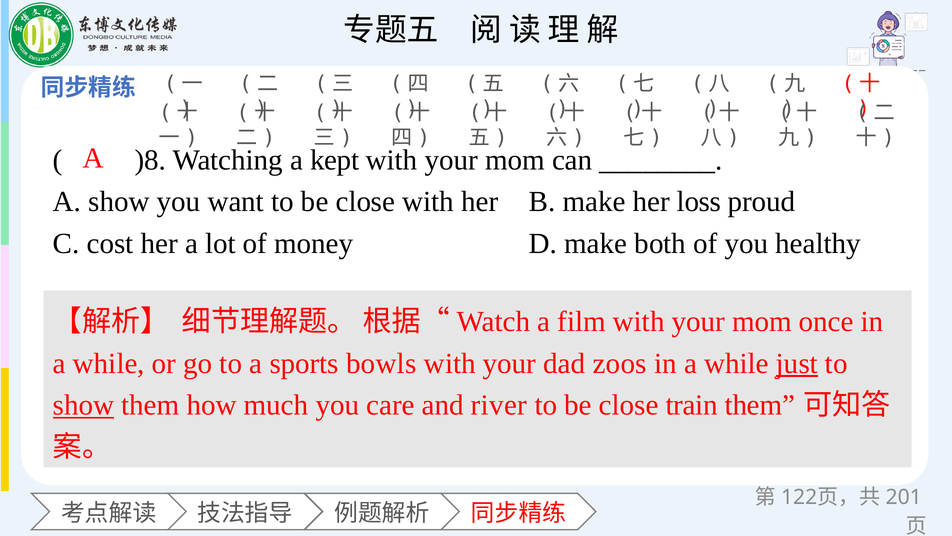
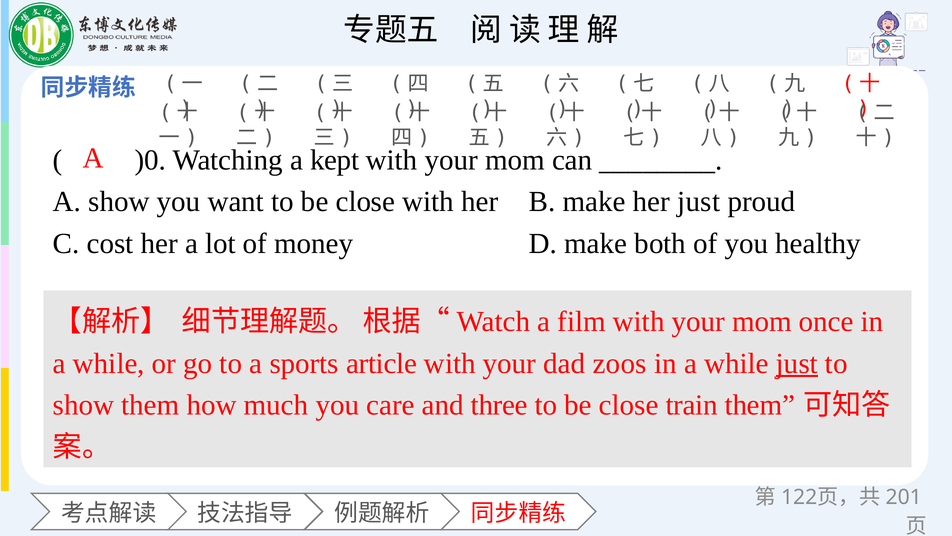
)8: )8 -> )0 (150, 160)
her loss: loss -> just (699, 202)
bowls: bowls -> article (382, 363)
show underline: present -> none (84, 405)
river: river -> three (499, 405)
